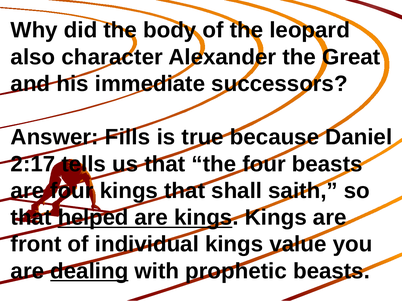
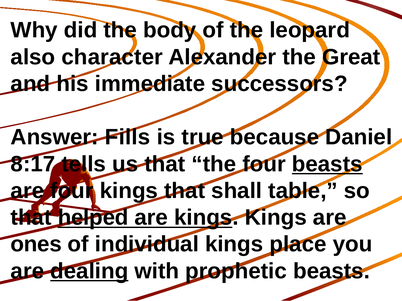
2:17: 2:17 -> 8:17 (33, 164)
beasts underline: none -> present (327, 164)
saith: saith -> table (303, 191)
front: front -> ones (36, 245)
value: value -> place (298, 245)
